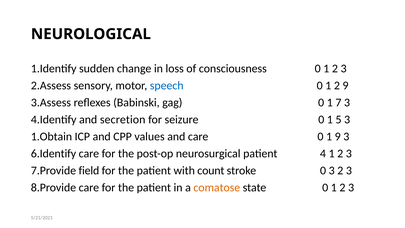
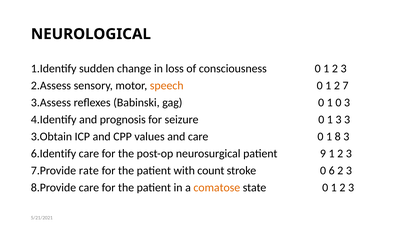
speech colour: blue -> orange (167, 85)
2 9: 9 -> 7 (346, 85)
1 7: 7 -> 0 (338, 102)
secretion: secretion -> prognosis (123, 119)
1 5: 5 -> 3 (339, 119)
1.Obtain: 1.Obtain -> 3.Obtain (51, 136)
1 9: 9 -> 8 (338, 136)
4: 4 -> 9 (323, 153)
field: field -> rate (89, 170)
0 3: 3 -> 6 (332, 170)
